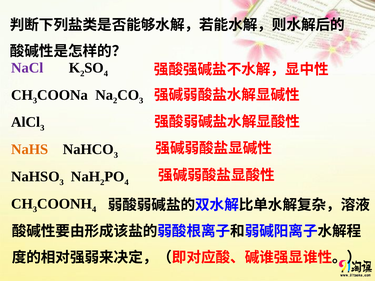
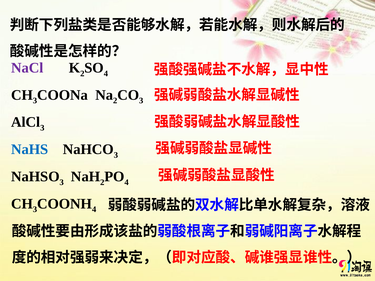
NaHS colour: orange -> blue (30, 149)
